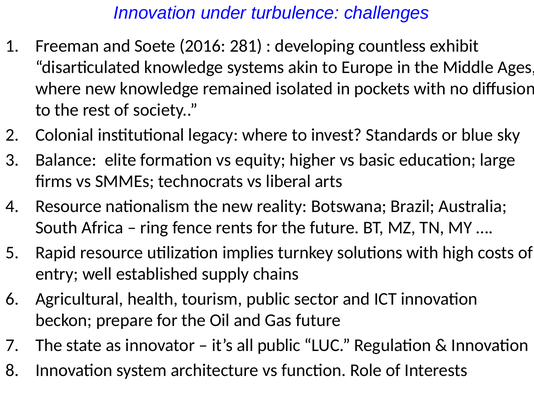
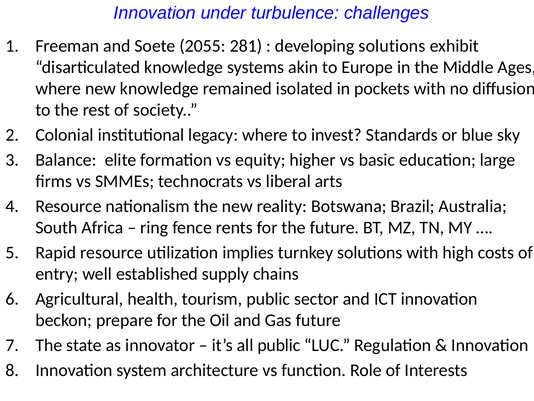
2016: 2016 -> 2055 (203, 46)
developing countless: countless -> solutions (392, 46)
